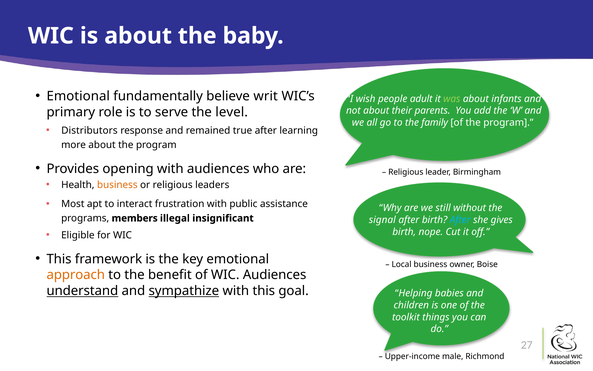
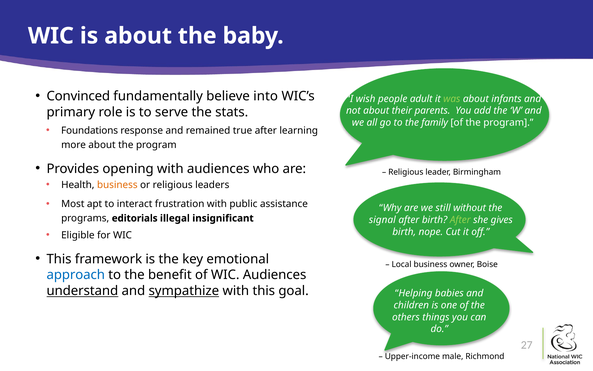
Emotional: Emotional -> Convinced (78, 96)
writ: writ -> into (266, 96)
level: level -> stats (232, 112)
Distributors: Distributors -> Foundations (90, 130)
members: members -> editorials (135, 218)
After colour: light blue -> light green (460, 220)
approach colour: orange -> blue (76, 275)
toolkit: toolkit -> others (406, 317)
